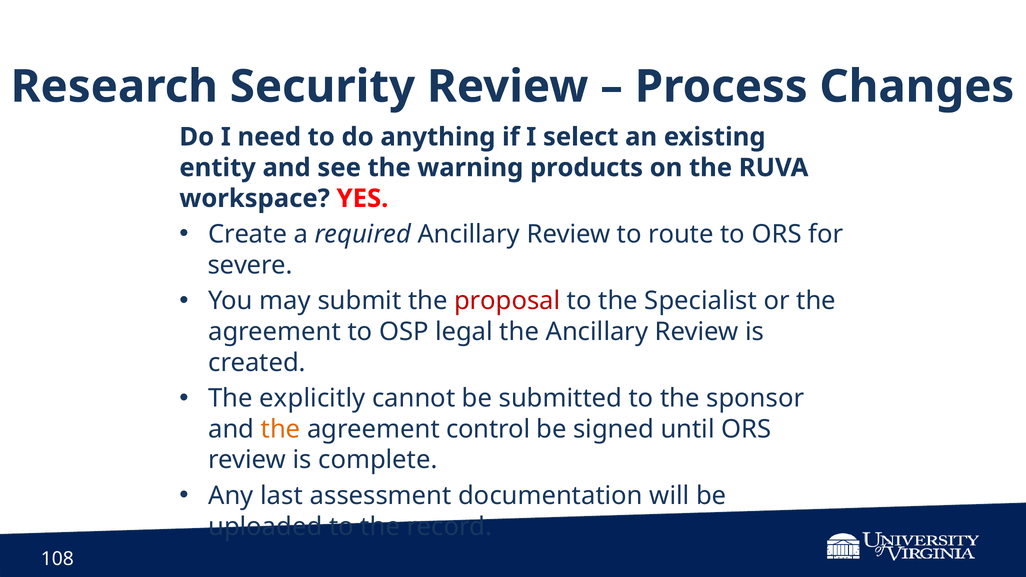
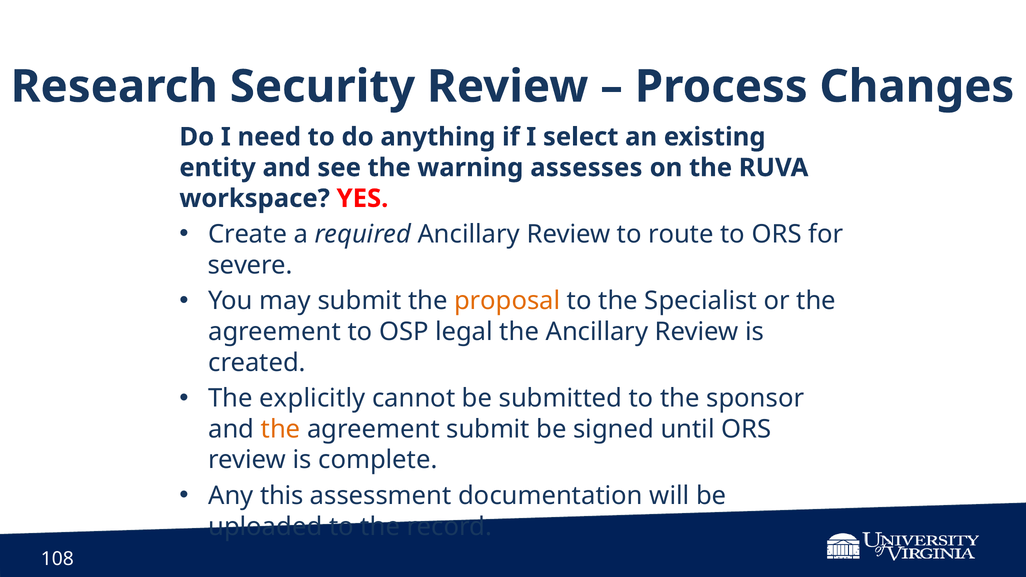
products: products -> assesses (586, 168)
proposal colour: red -> orange (507, 301)
agreement control: control -> submit (488, 429)
last: last -> this (282, 496)
